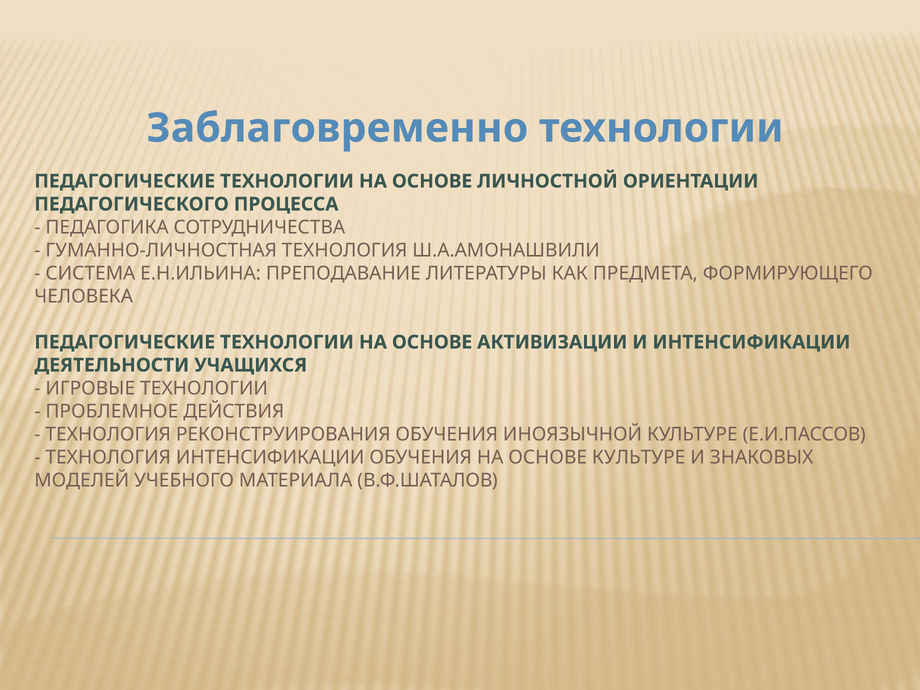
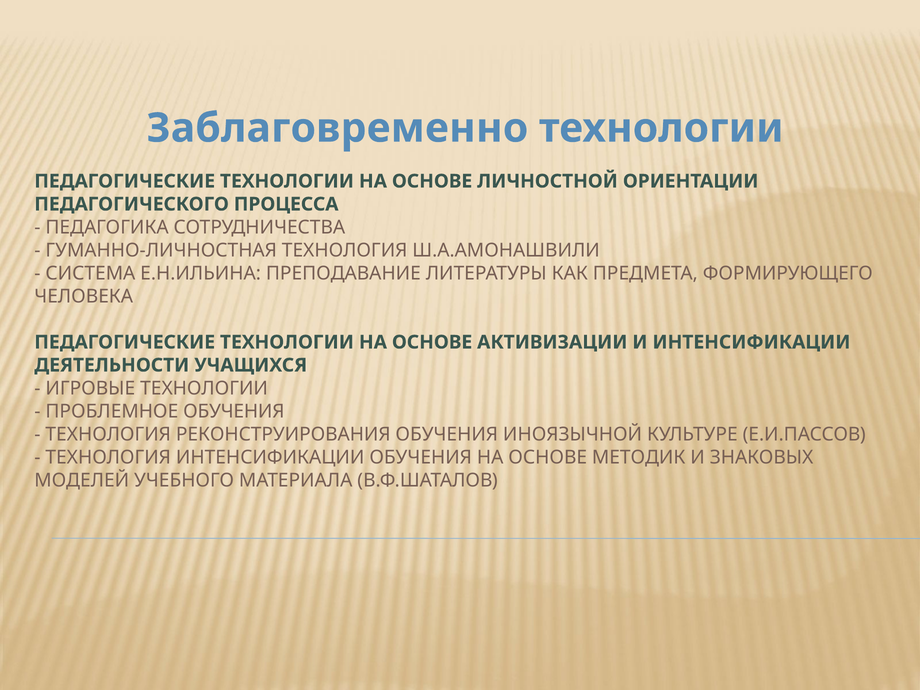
ПРОБЛЕМНОЕ ДЕЙСТВИЯ: ДЕЙСТВИЯ -> ОБУЧЕНИЯ (234, 411)
ОСНОВЕ КУЛЬТУРЕ: КУЛЬТУРЕ -> МЕТОДИК (639, 457)
